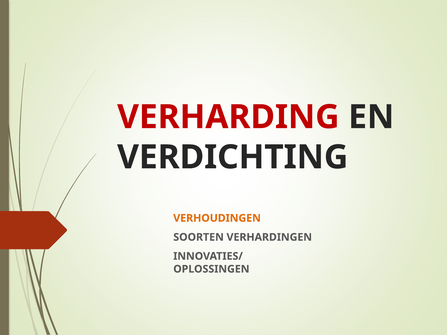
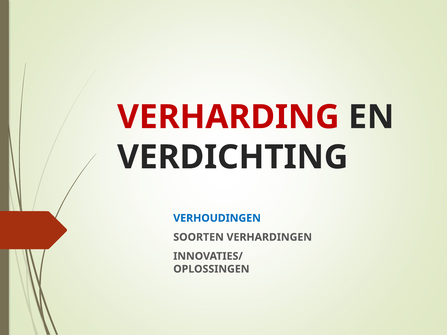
VERHOUDINGEN colour: orange -> blue (217, 218)
